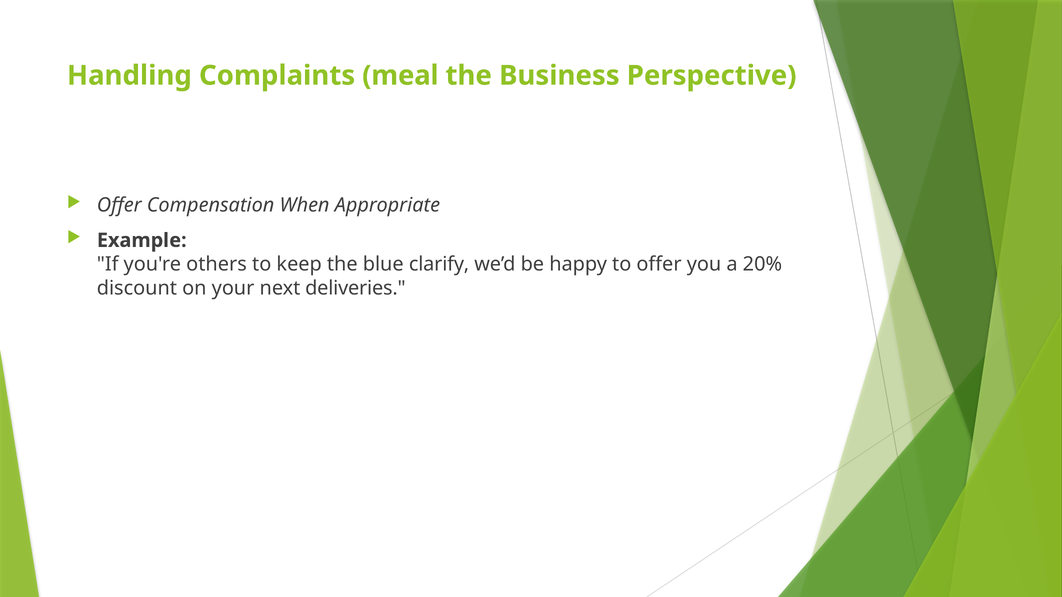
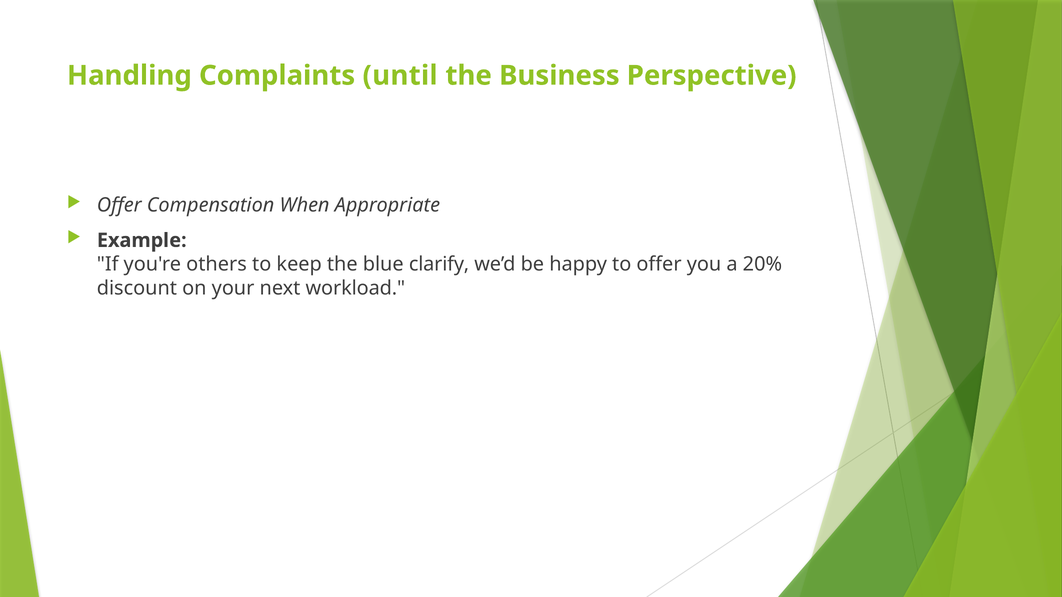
meal: meal -> until (400, 76)
deliveries: deliveries -> workload (355, 288)
